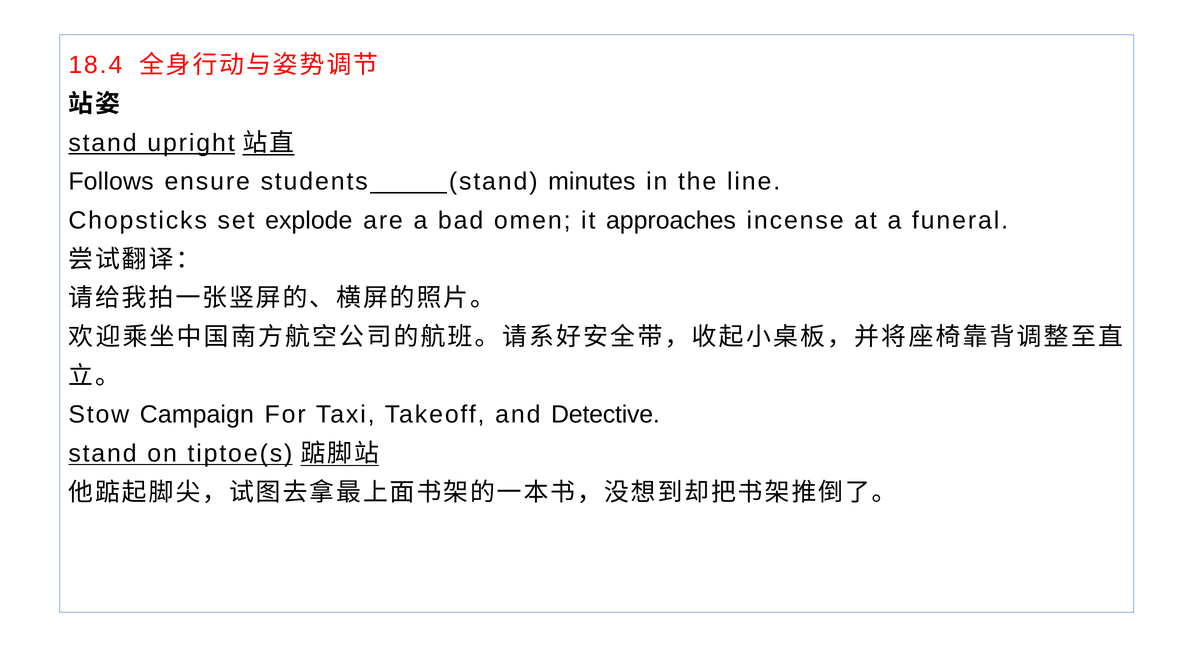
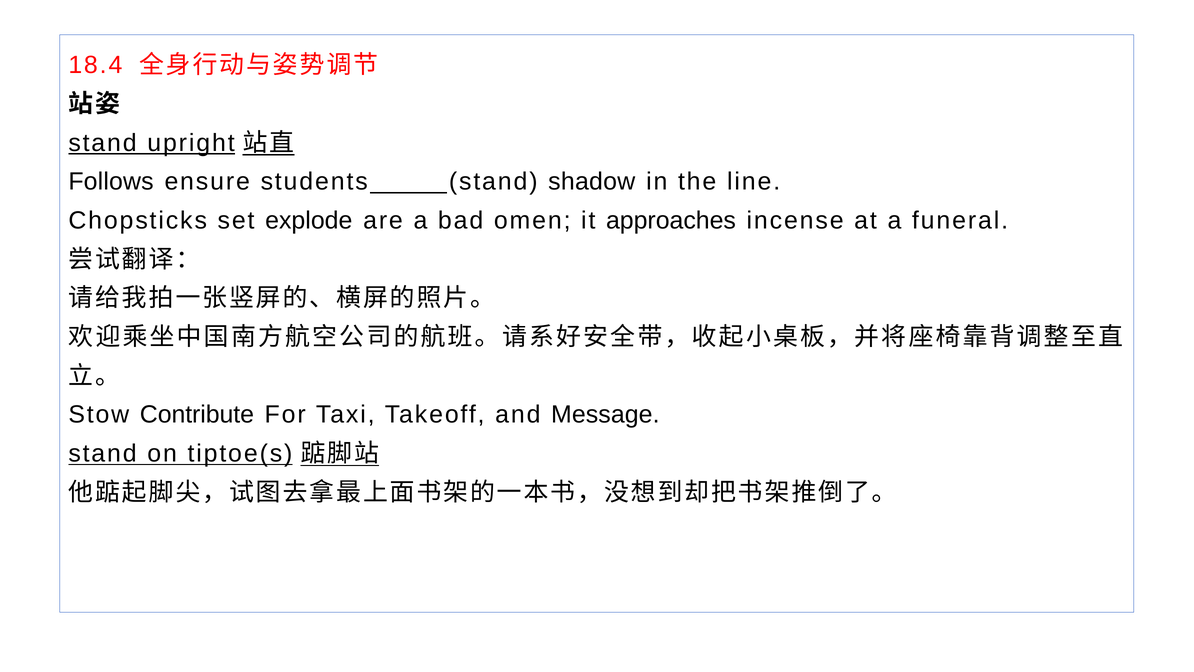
minutes: minutes -> shadow (592, 182)
Campaign: Campaign -> Contribute (197, 414)
Detective: Detective -> Message (605, 414)
